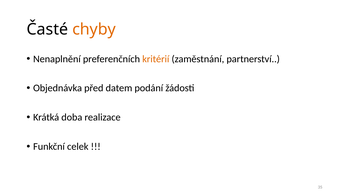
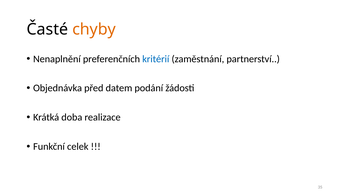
kritérií colour: orange -> blue (156, 59)
